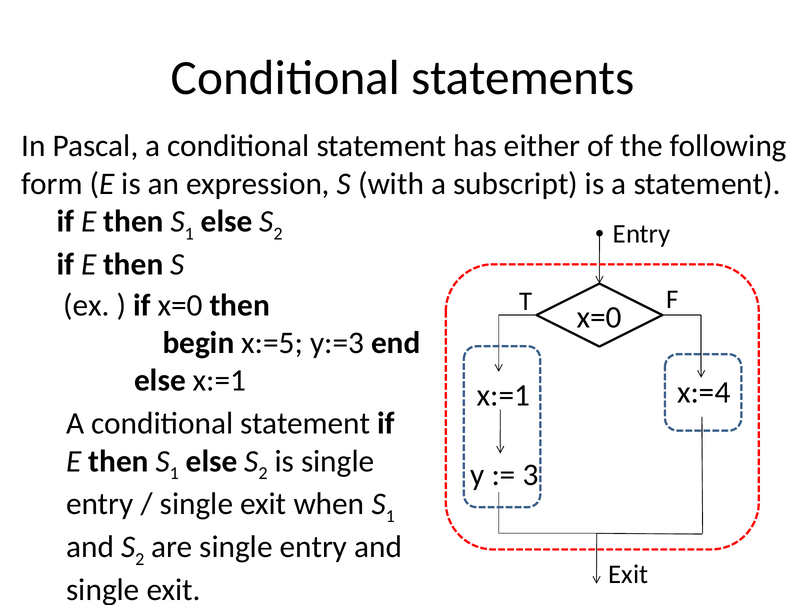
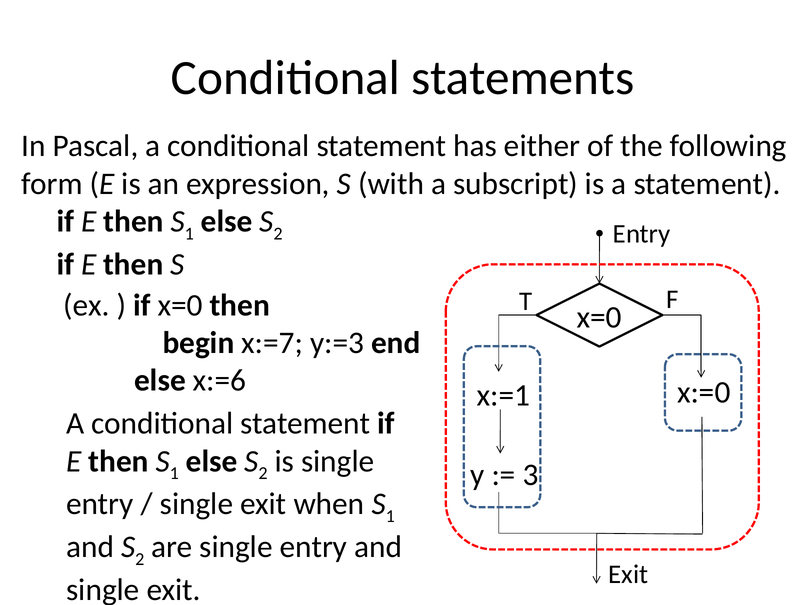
x:=5: x:=5 -> x:=7 (272, 343)
else x:=1: x:=1 -> x:=6 (219, 380)
x:=4: x:=4 -> x:=0 (704, 392)
